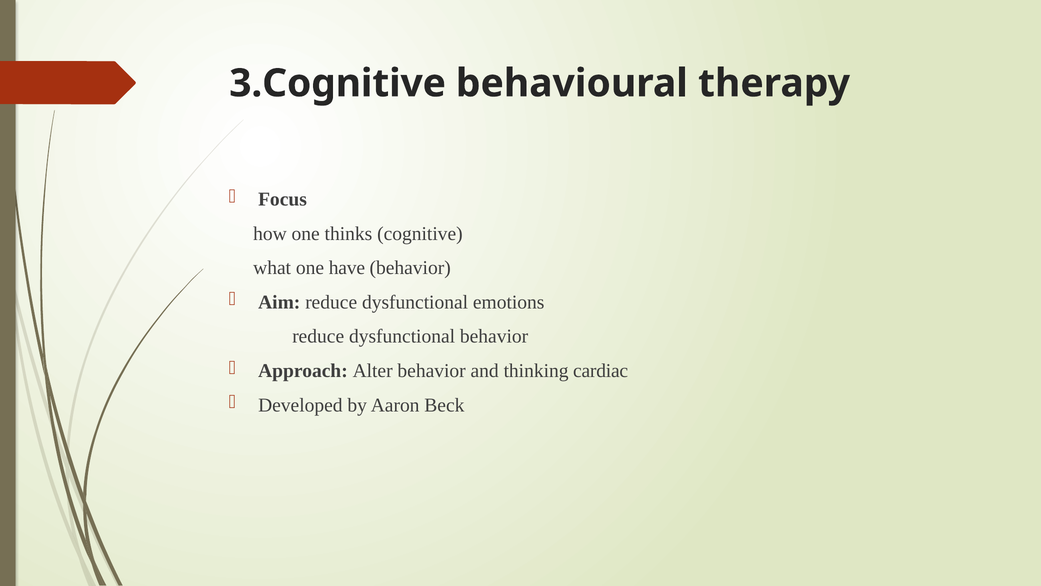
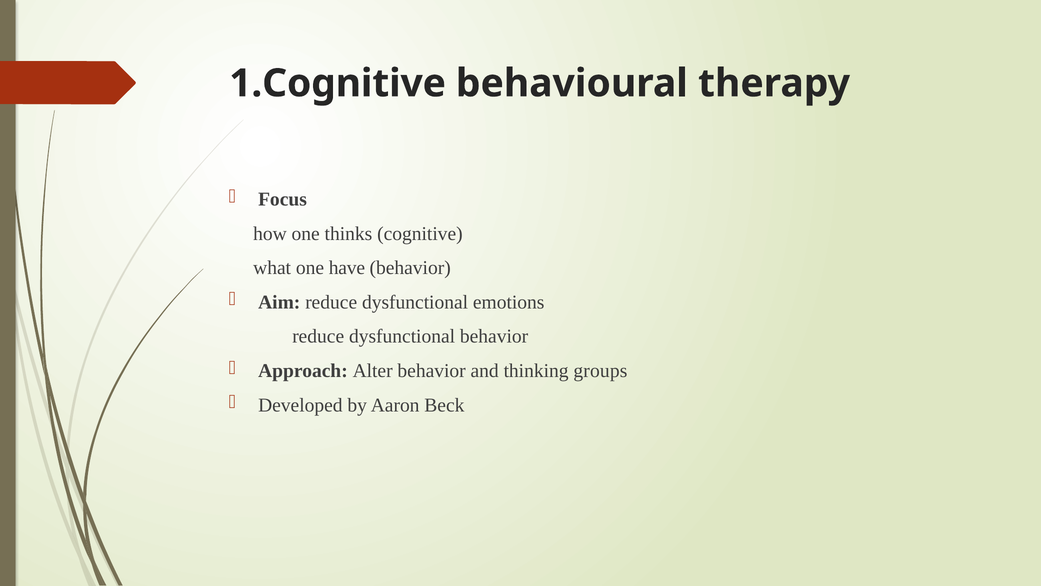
3.Cognitive: 3.Cognitive -> 1.Cognitive (338, 83)
cardiac: cardiac -> groups (600, 371)
